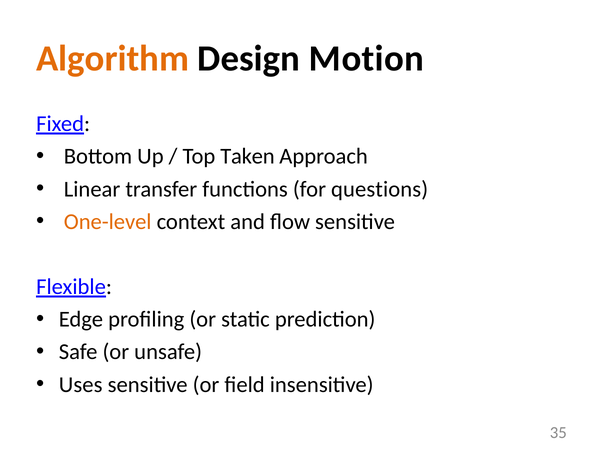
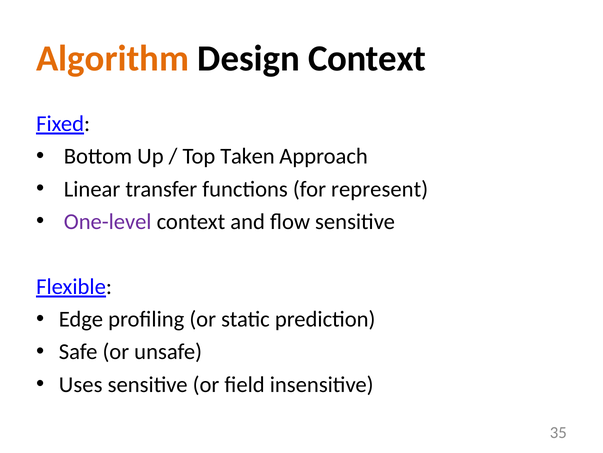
Design Motion: Motion -> Context (367, 58)
questions: questions -> represent (380, 189)
One-level colour: orange -> purple (108, 221)
